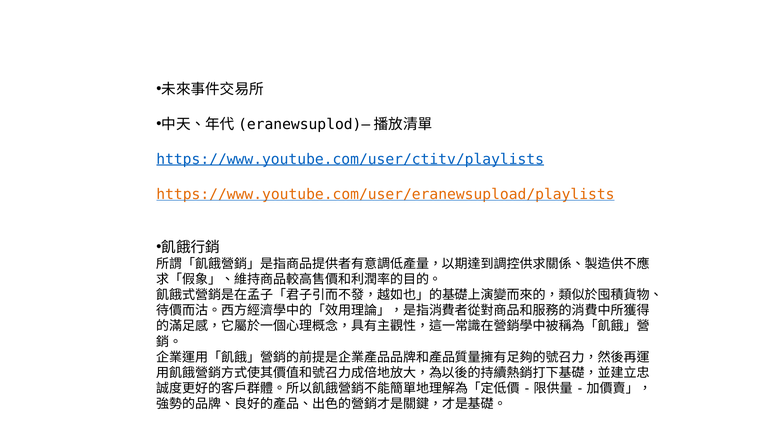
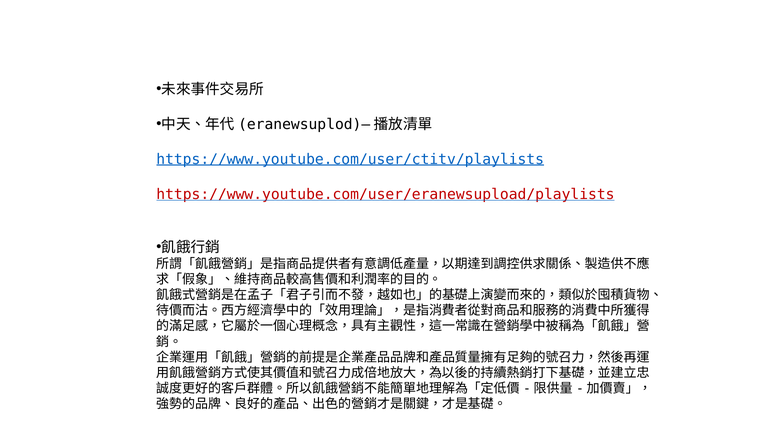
https://www.youtube.com/user/eranewsupload/playlists colour: orange -> red (385, 195)
